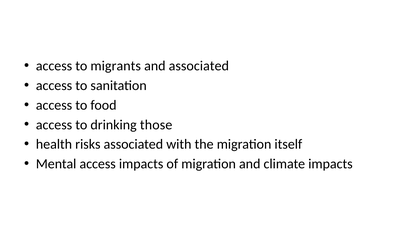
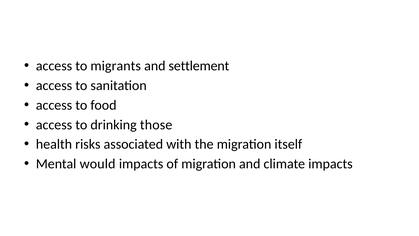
and associated: associated -> settlement (199, 66)
Mental access: access -> would (98, 164)
